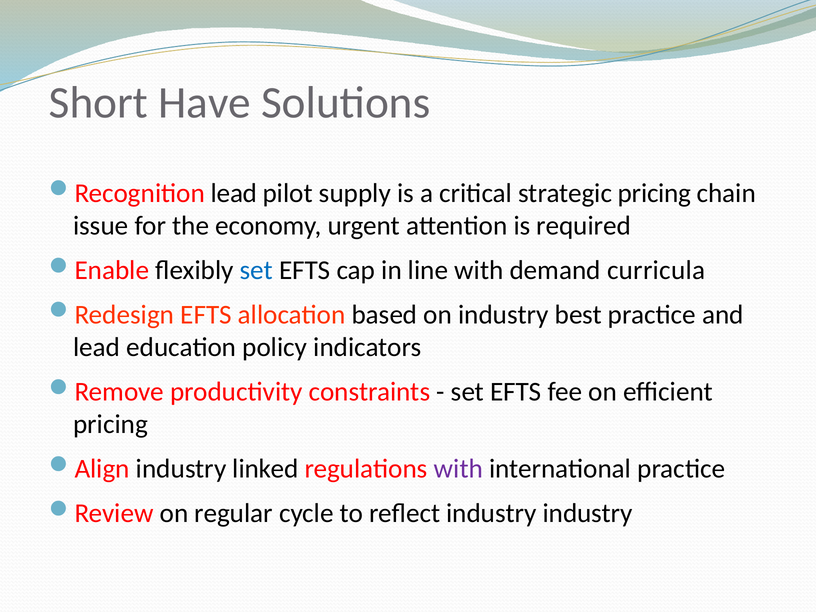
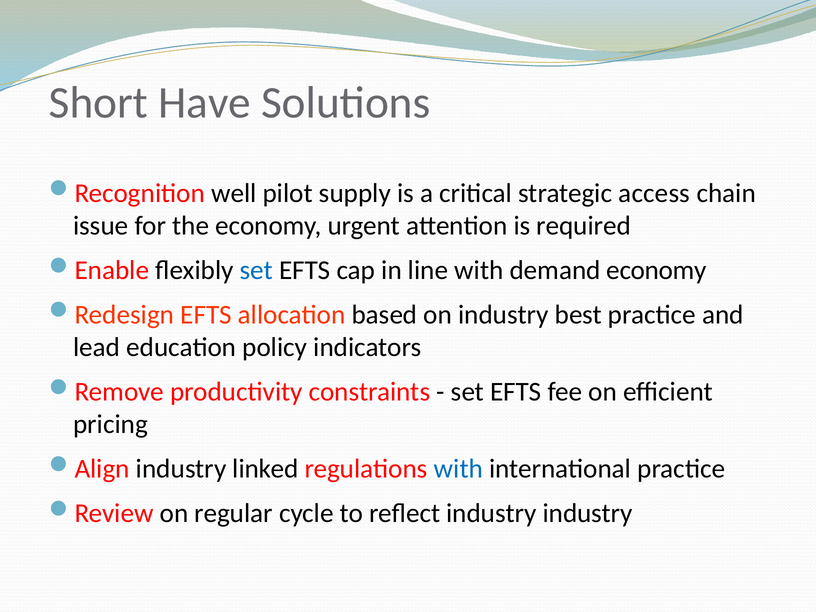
Recognition lead: lead -> well (234, 193)
strategic pricing: pricing -> access (654, 193)
demand curricula: curricula -> economy (656, 270)
with colour: purple -> blue (458, 469)
